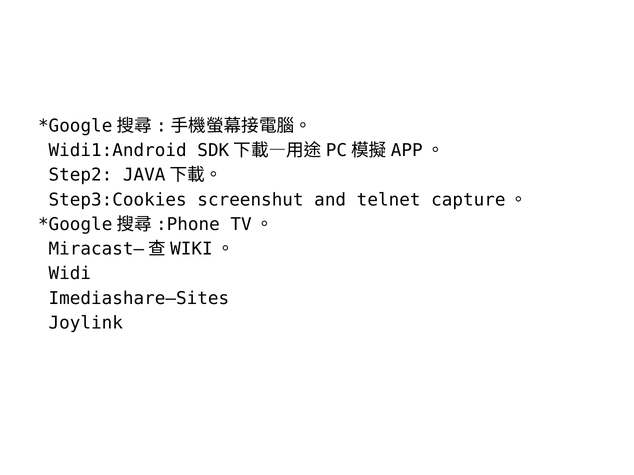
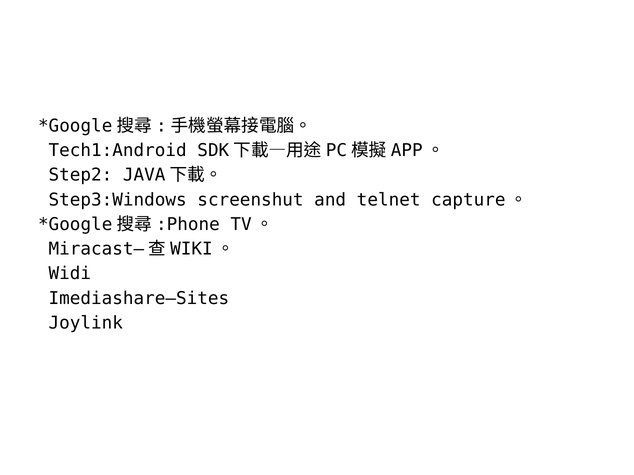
Widi1:Android: Widi1:Android -> Tech1:Android (118, 151)
Step3:Cookies: Step3:Cookies -> Step3:Windows (118, 200)
